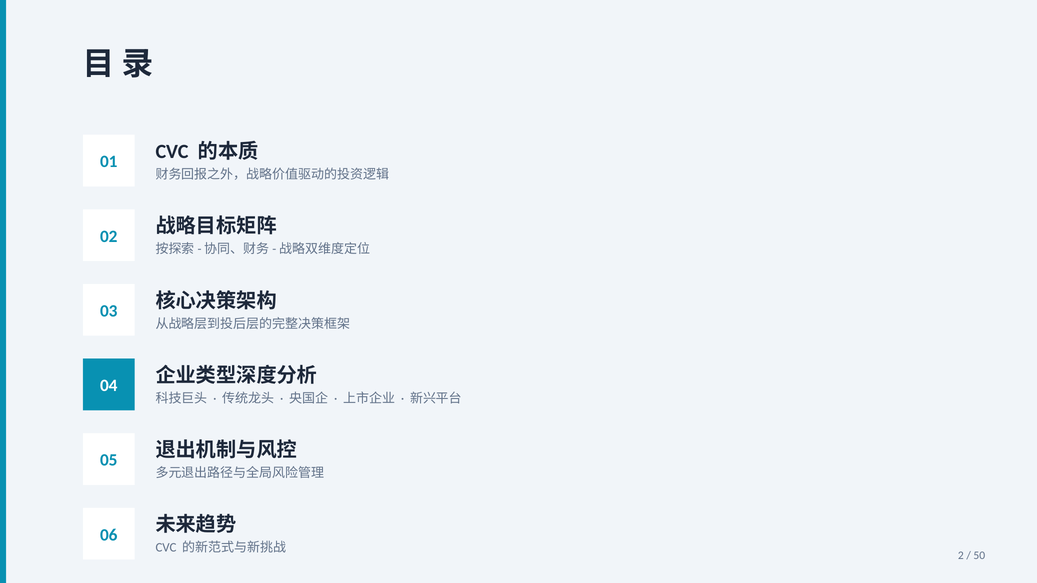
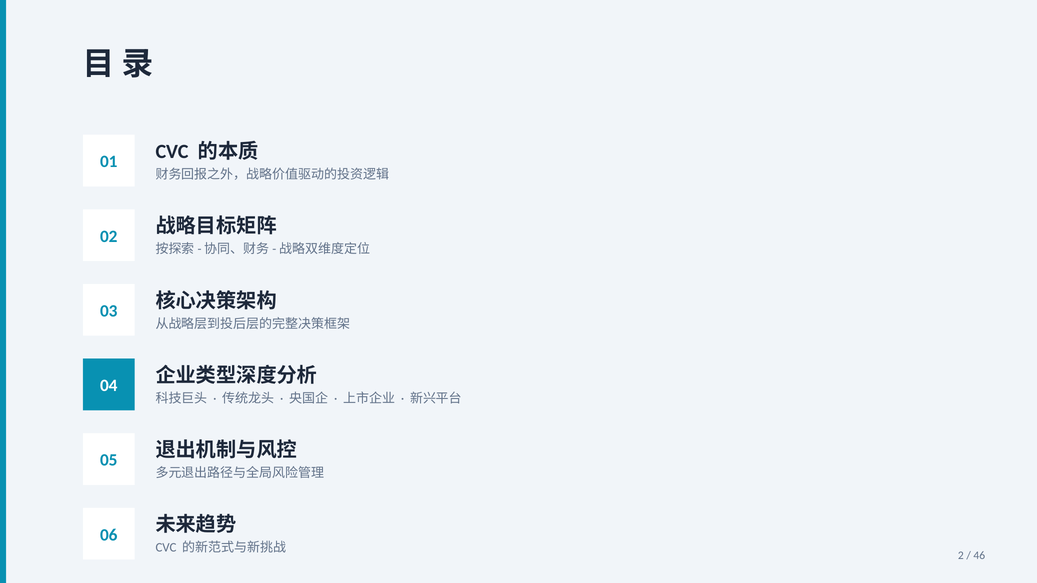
50: 50 -> 46 (979, 556)
